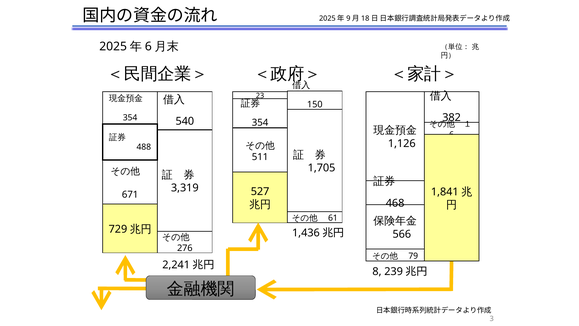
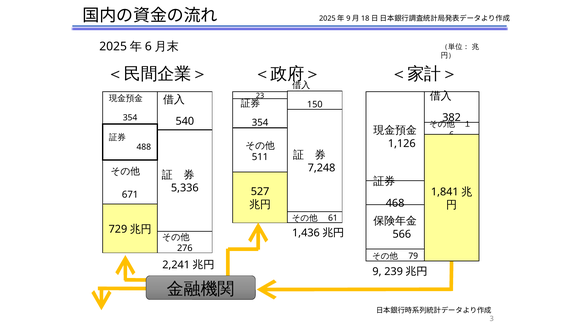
1,705: 1,705 -> 7,248 (322, 168)
3,319: 3,319 -> 5,336 (185, 188)
8: 8 -> 9 (377, 271)
